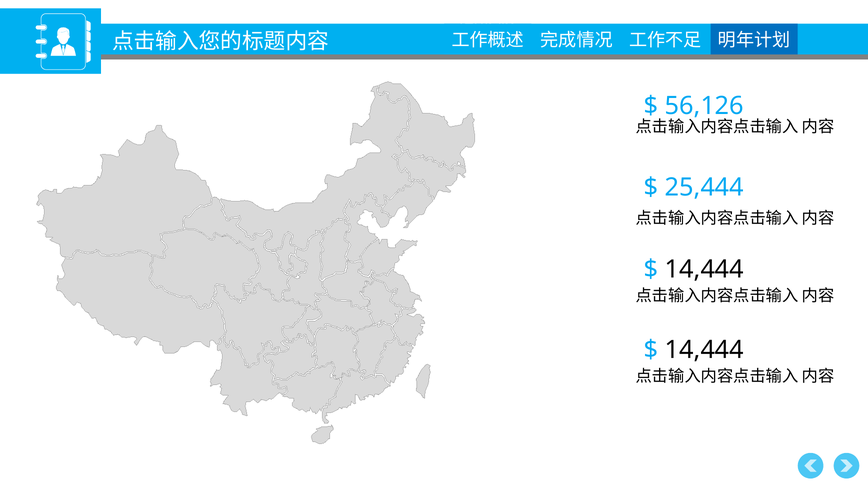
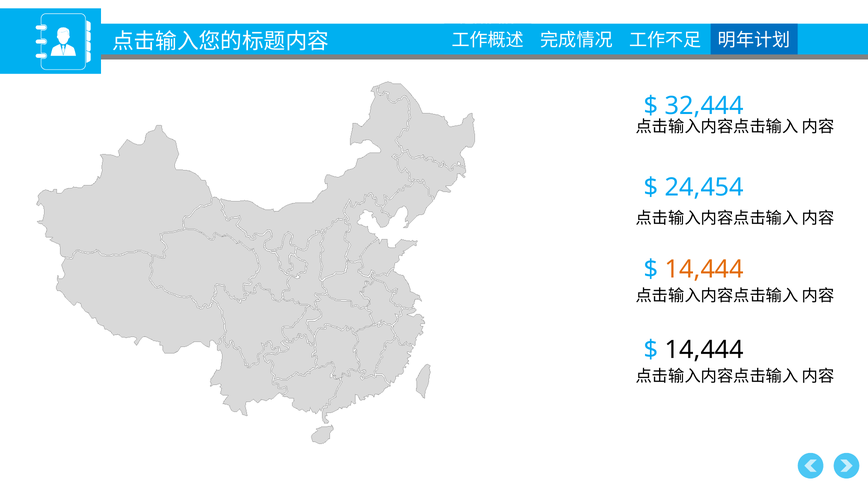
56,126: 56,126 -> 32,444 (704, 106)
25,444: 25,444 -> 24,454 (704, 187)
14,444 colour: black -> orange (704, 269)
